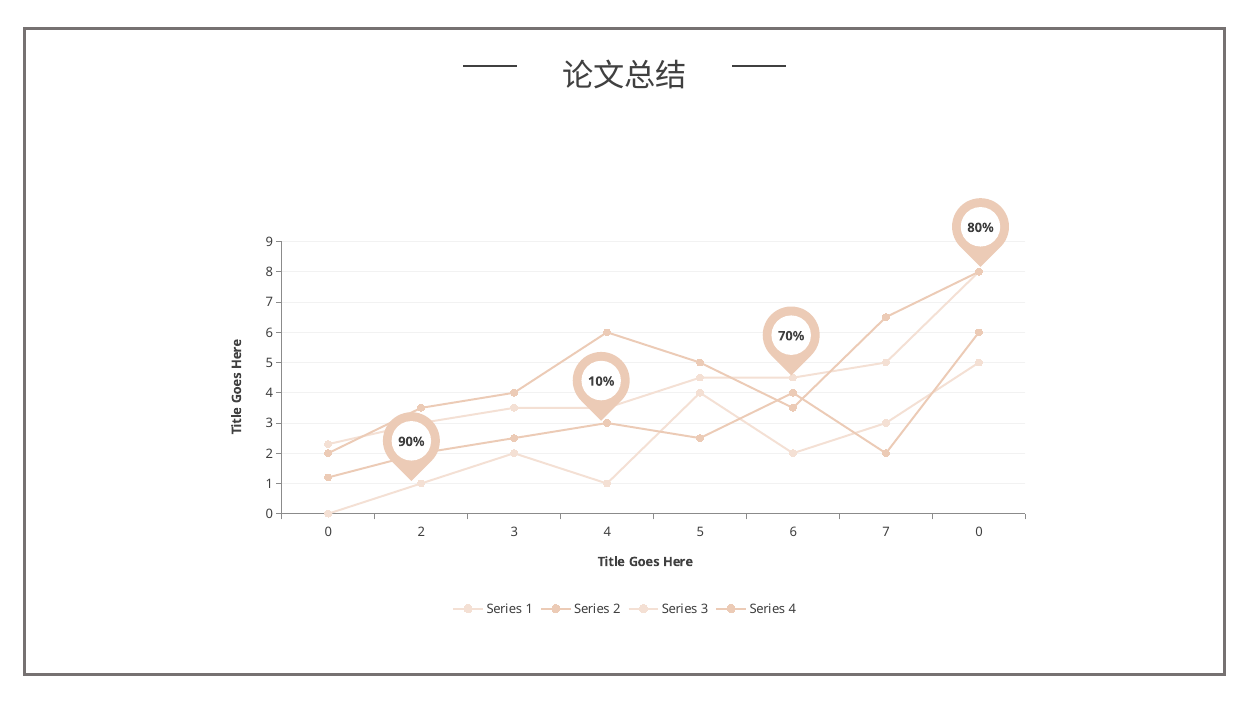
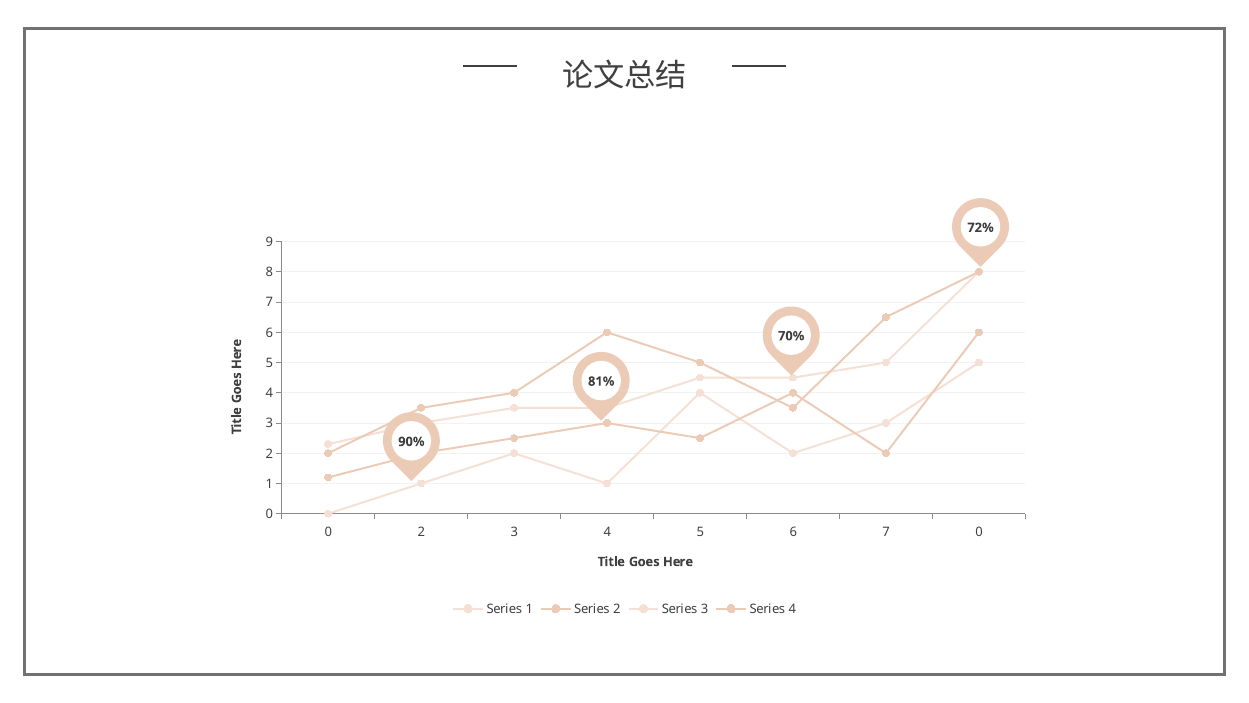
80%: 80% -> 72% (981, 228)
10%: 10% -> 81% (601, 381)
